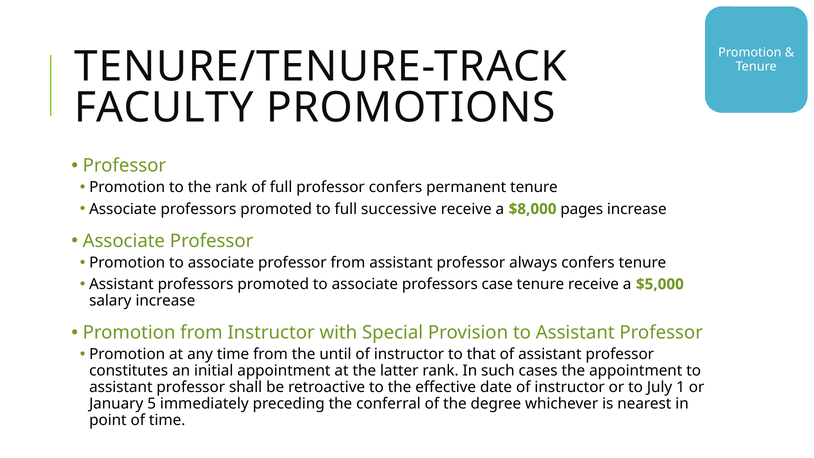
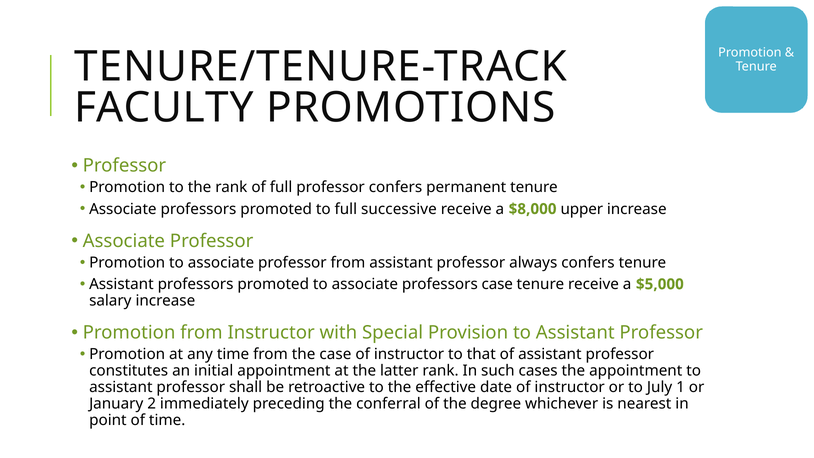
pages: pages -> upper (582, 209)
the until: until -> case (335, 354)
5: 5 -> 2 (152, 404)
